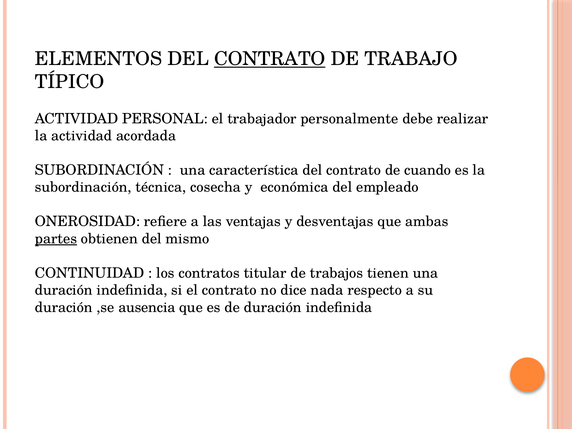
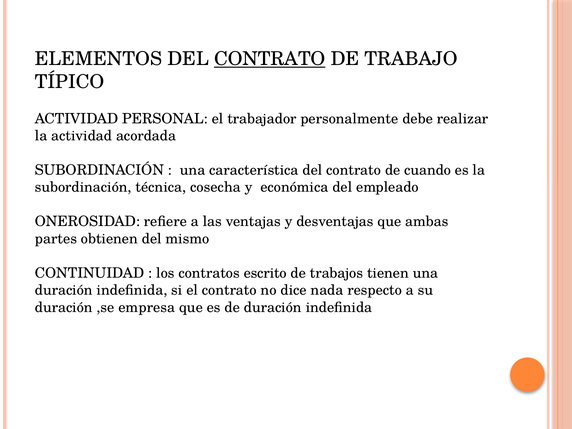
partes underline: present -> none (56, 239)
titular: titular -> escrito (265, 273)
ausencia: ausencia -> empresa (147, 307)
